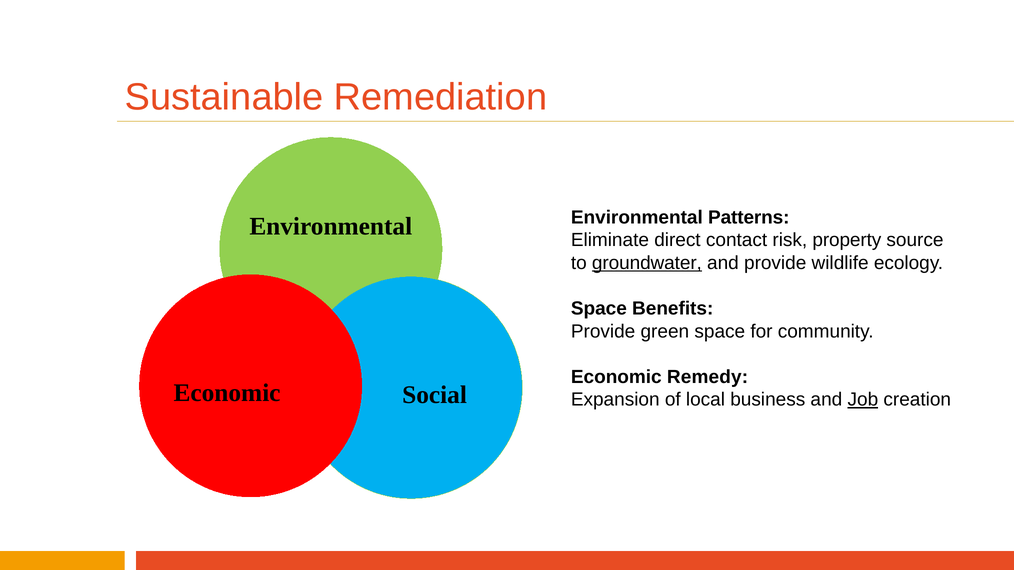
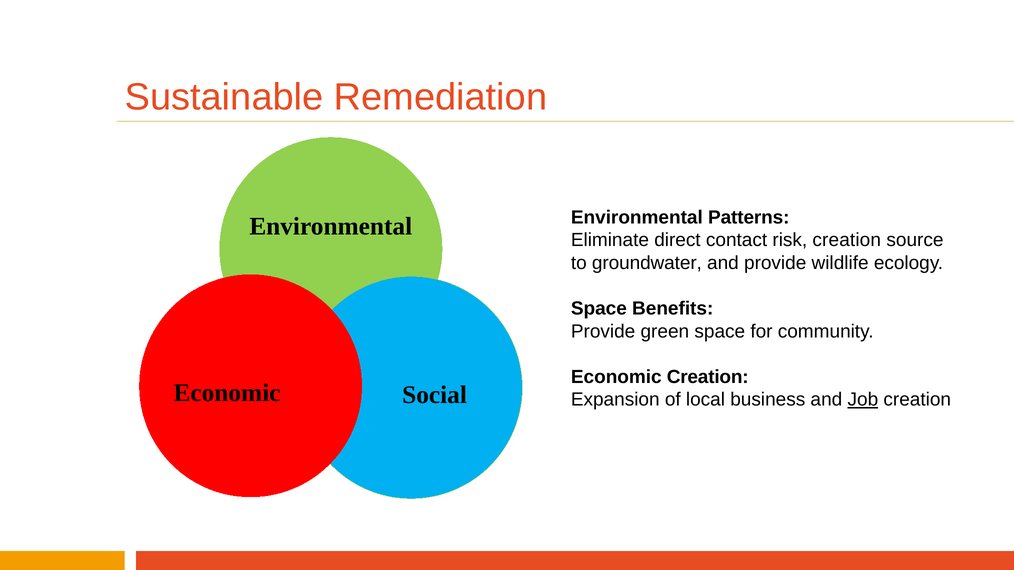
risk property: property -> creation (847, 240)
groundwater underline: present -> none (647, 263)
Economic Remedy: Remedy -> Creation (708, 377)
